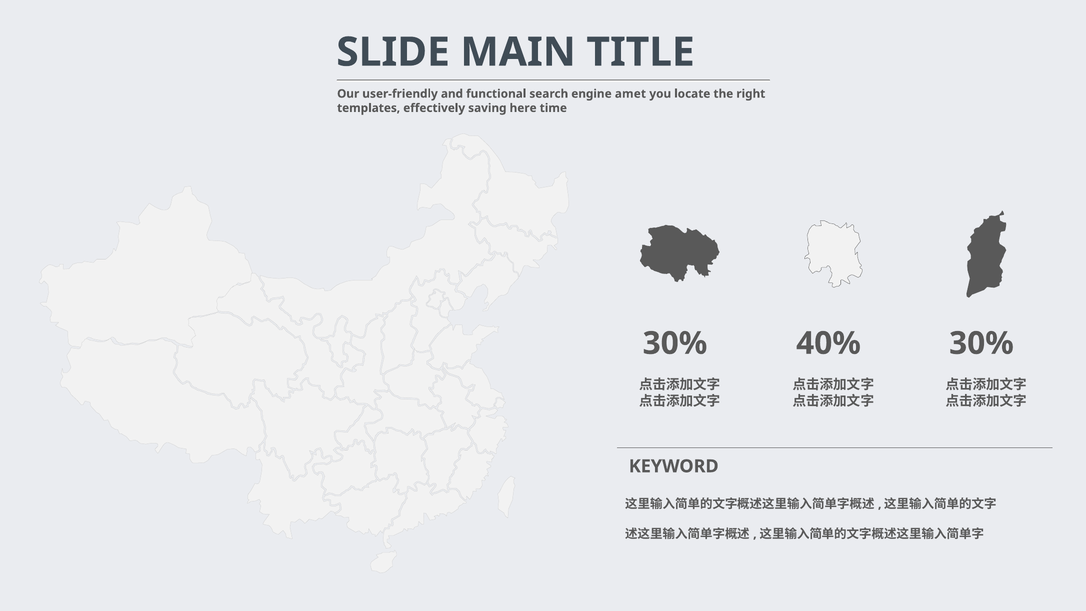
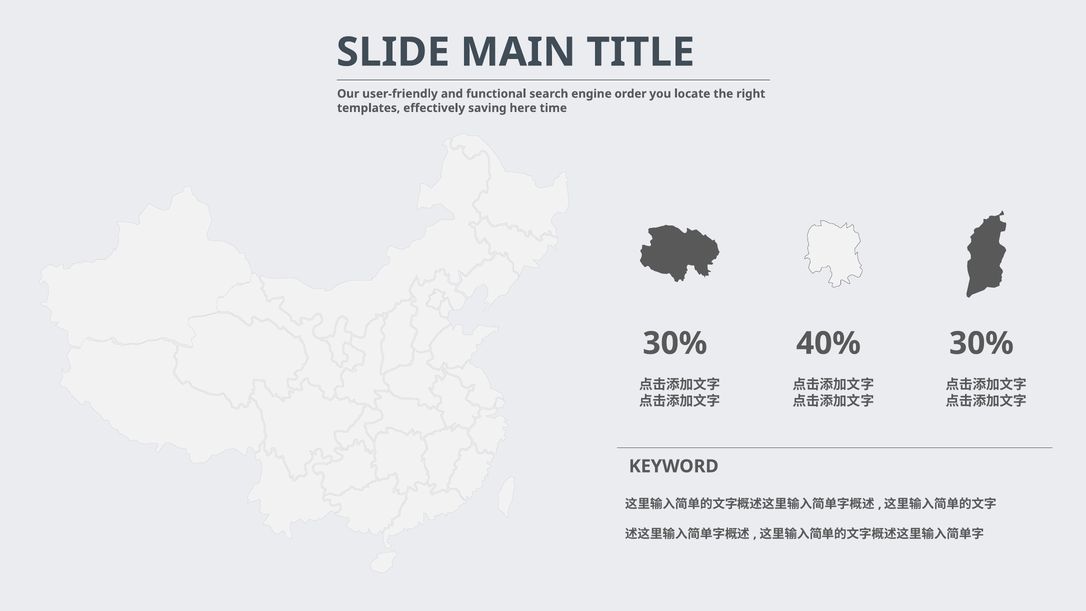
amet: amet -> order (631, 94)
